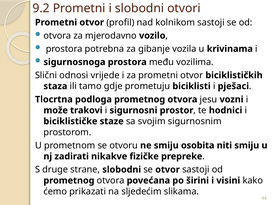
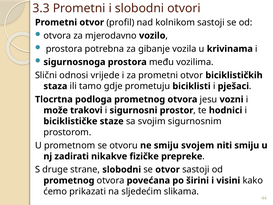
9.2: 9.2 -> 3.3 (41, 8)
osobita: osobita -> svojem (198, 145)
